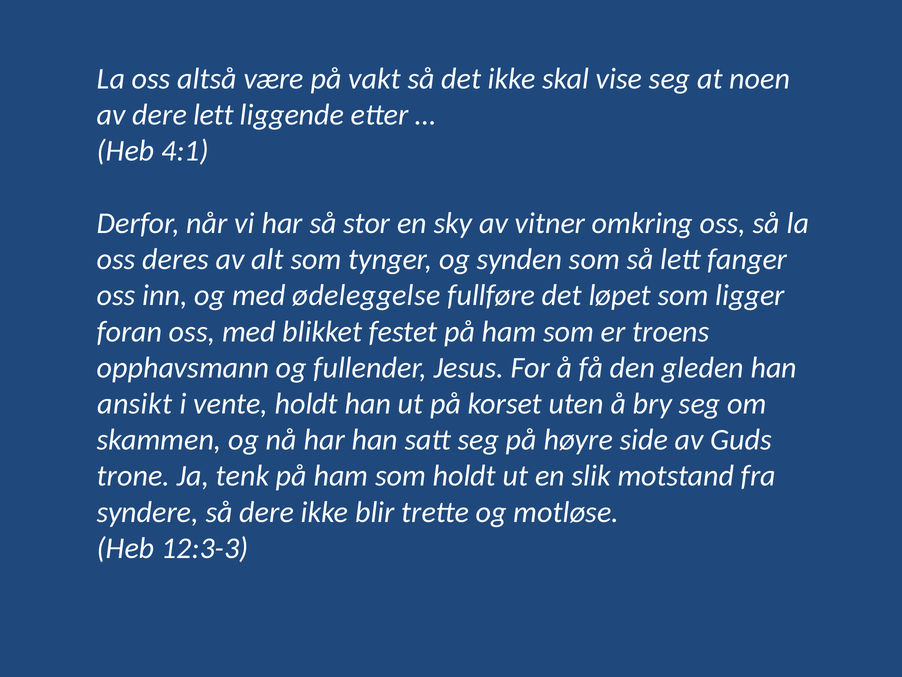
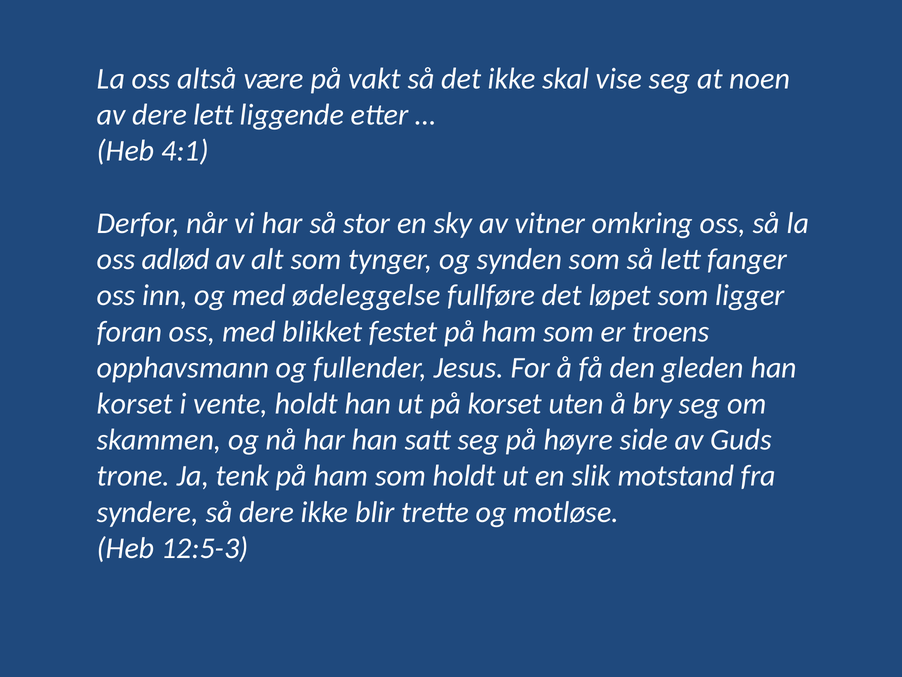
deres: deres -> adlød (176, 259)
ansikt: ansikt -> korset (135, 404)
12:3-3: 12:3-3 -> 12:5-3 (205, 548)
